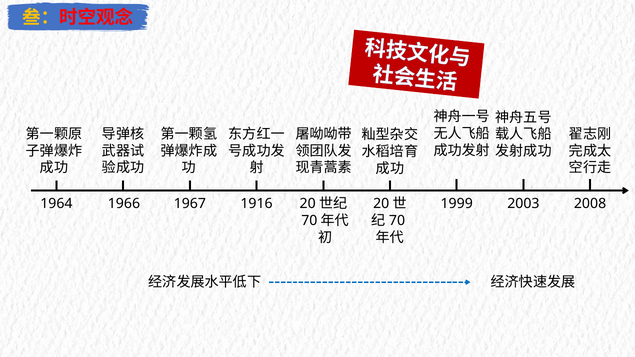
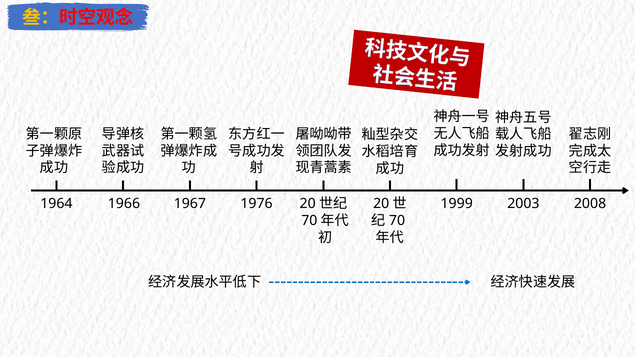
1916: 1916 -> 1976 (257, 204)
